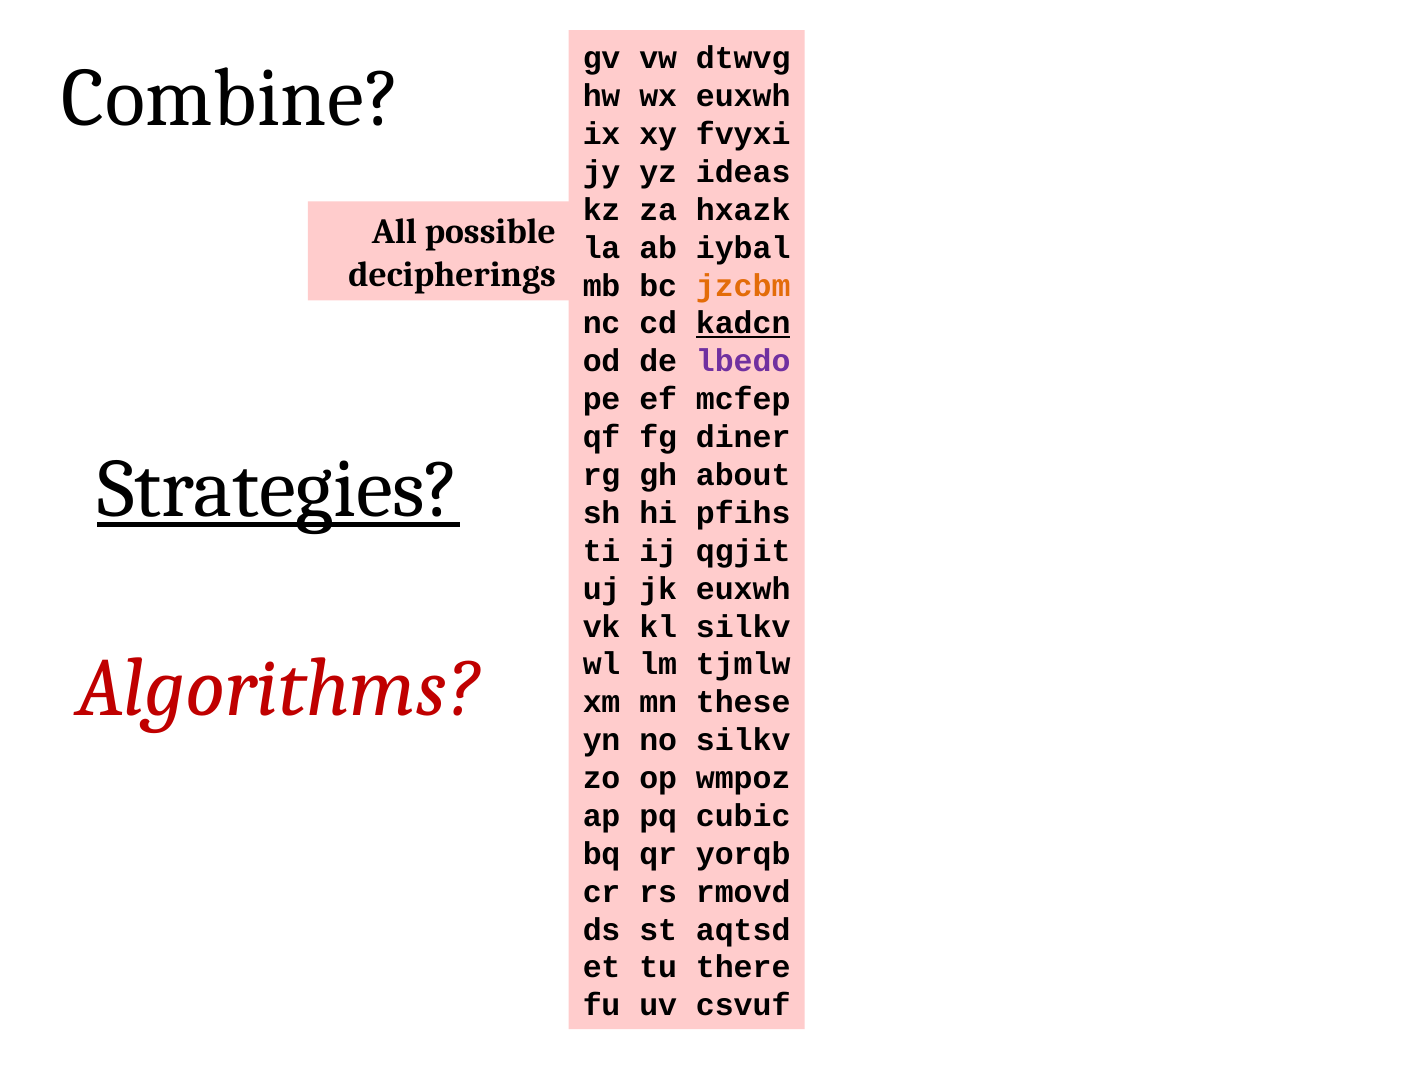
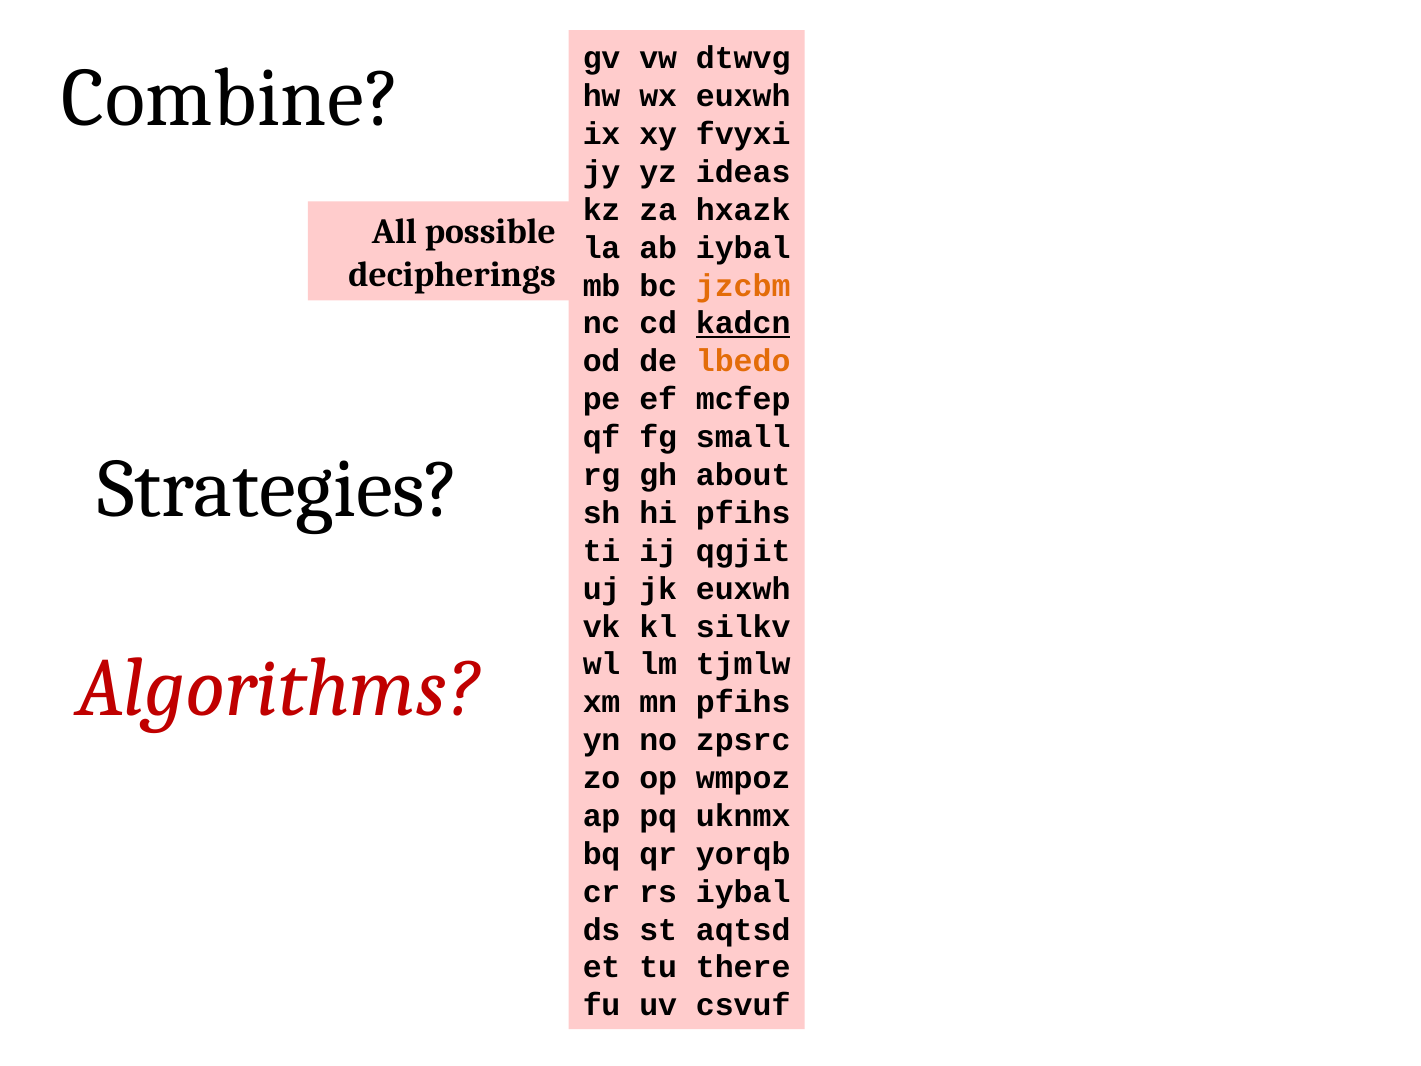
lbedo colour: purple -> orange (743, 361)
diner: diner -> small (743, 437)
Strategies underline: present -> none (279, 489)
mn these: these -> pfihs (743, 702)
no silkv: silkv -> zpsrc (743, 740)
cubic: cubic -> uknmx (743, 816)
rs rmovd: rmovd -> iybal (743, 892)
